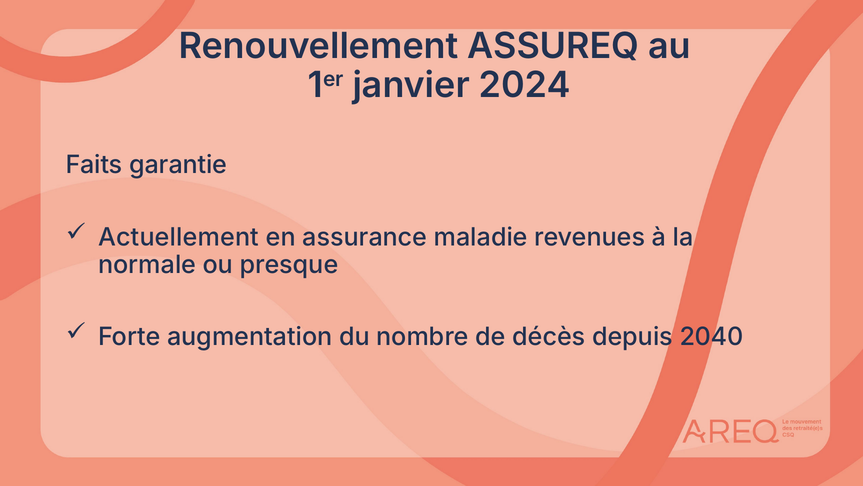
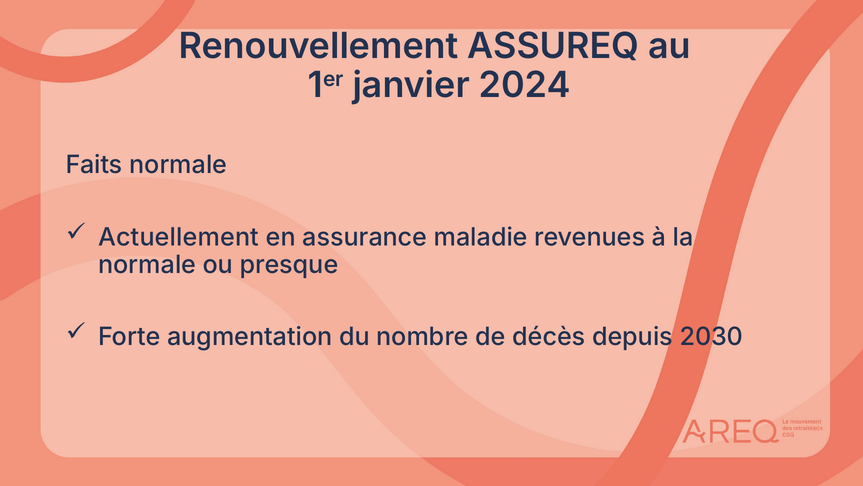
Faits garantie: garantie -> normale (178, 165)
2040: 2040 -> 2030 (711, 337)
